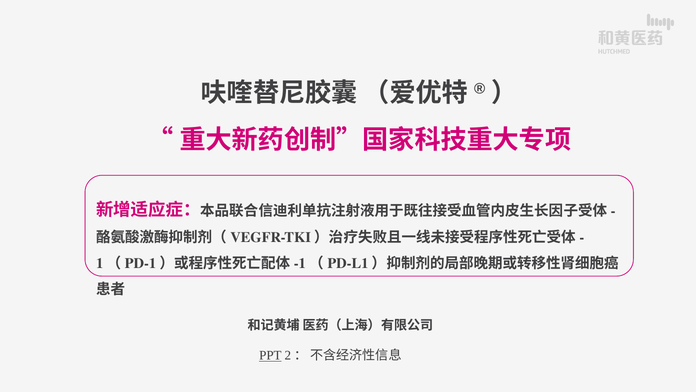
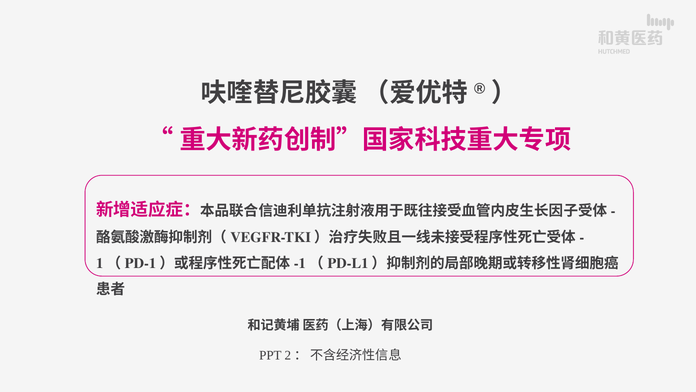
PPT underline: present -> none (270, 355)
